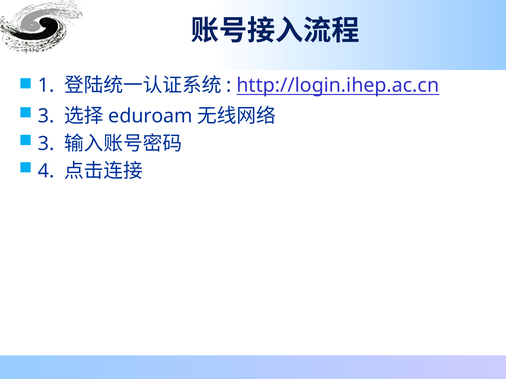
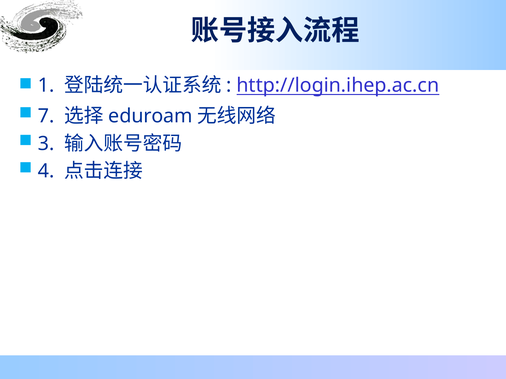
3: 3 -> 7 (46, 116)
